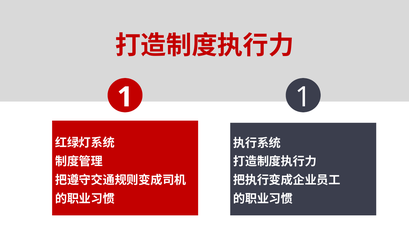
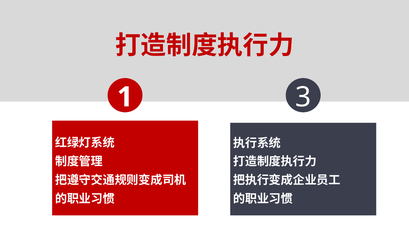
1 1: 1 -> 3 (303, 97)
